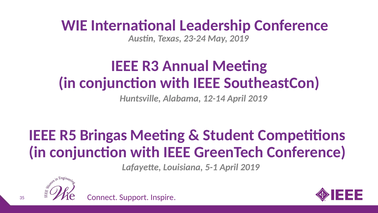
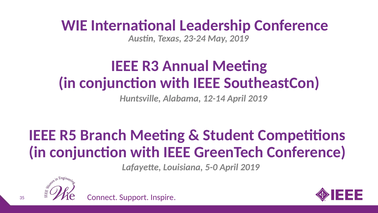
Bringas: Bringas -> Branch (103, 135)
5-1: 5-1 -> 5-0 (211, 167)
